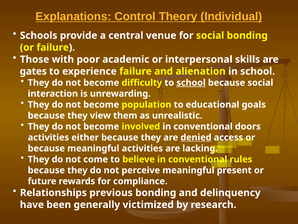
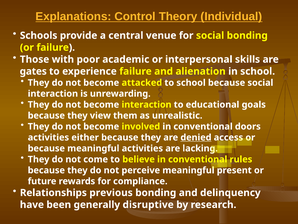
difficulty: difficulty -> attacked (142, 83)
school underline: present -> none (191, 83)
become population: population -> interaction (147, 104)
victimized: victimized -> disruptive (148, 204)
